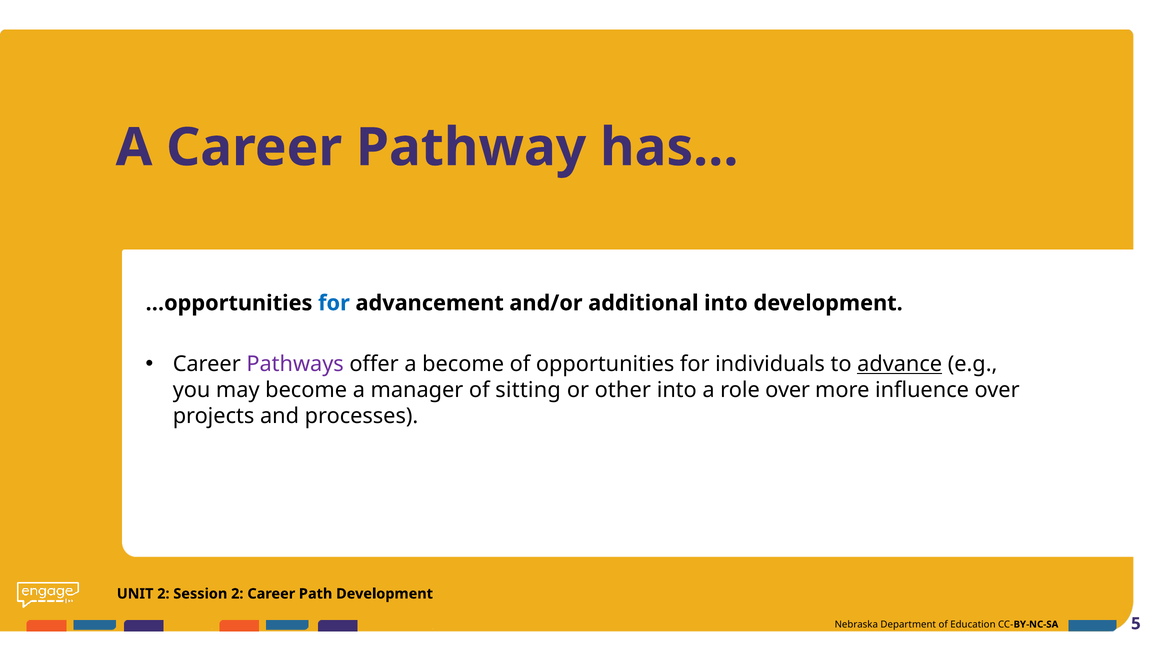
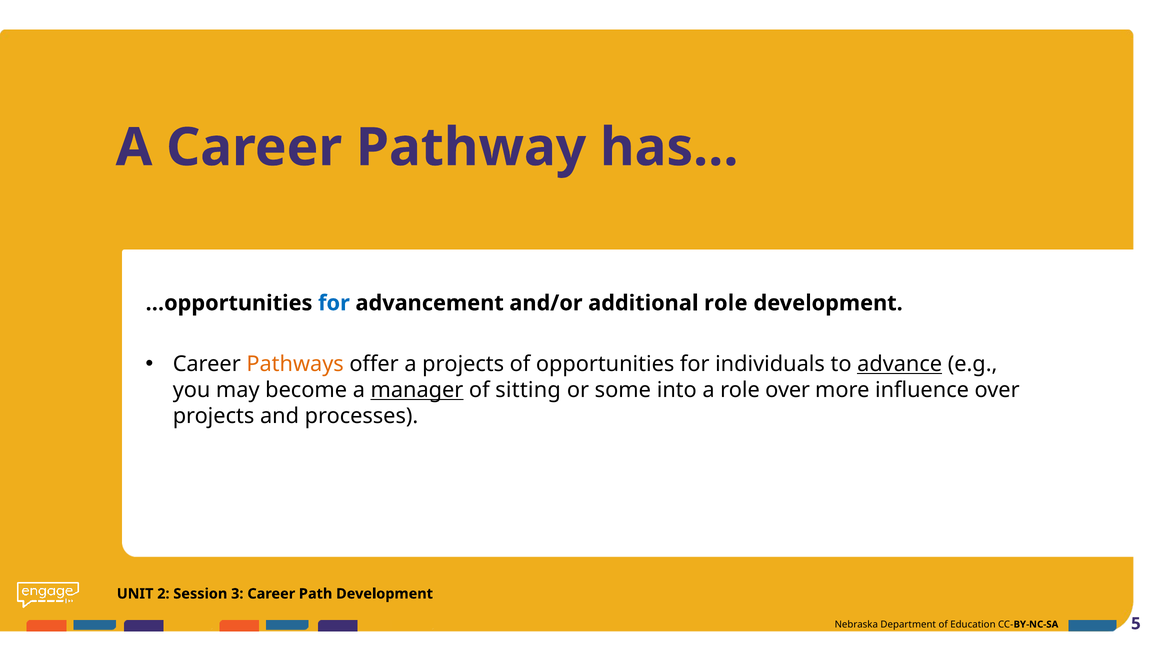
additional into: into -> role (726, 303)
Pathways colour: purple -> orange (295, 364)
a become: become -> projects (463, 364)
manager underline: none -> present (417, 390)
other: other -> some (623, 390)
Session 2: 2 -> 3 (237, 593)
